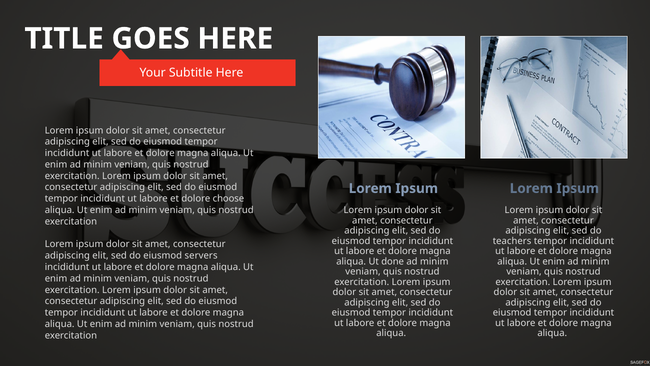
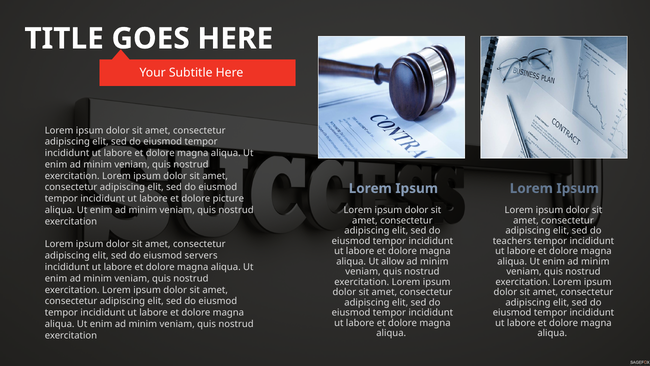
choose: choose -> picture (228, 199)
done: done -> allow (393, 261)
